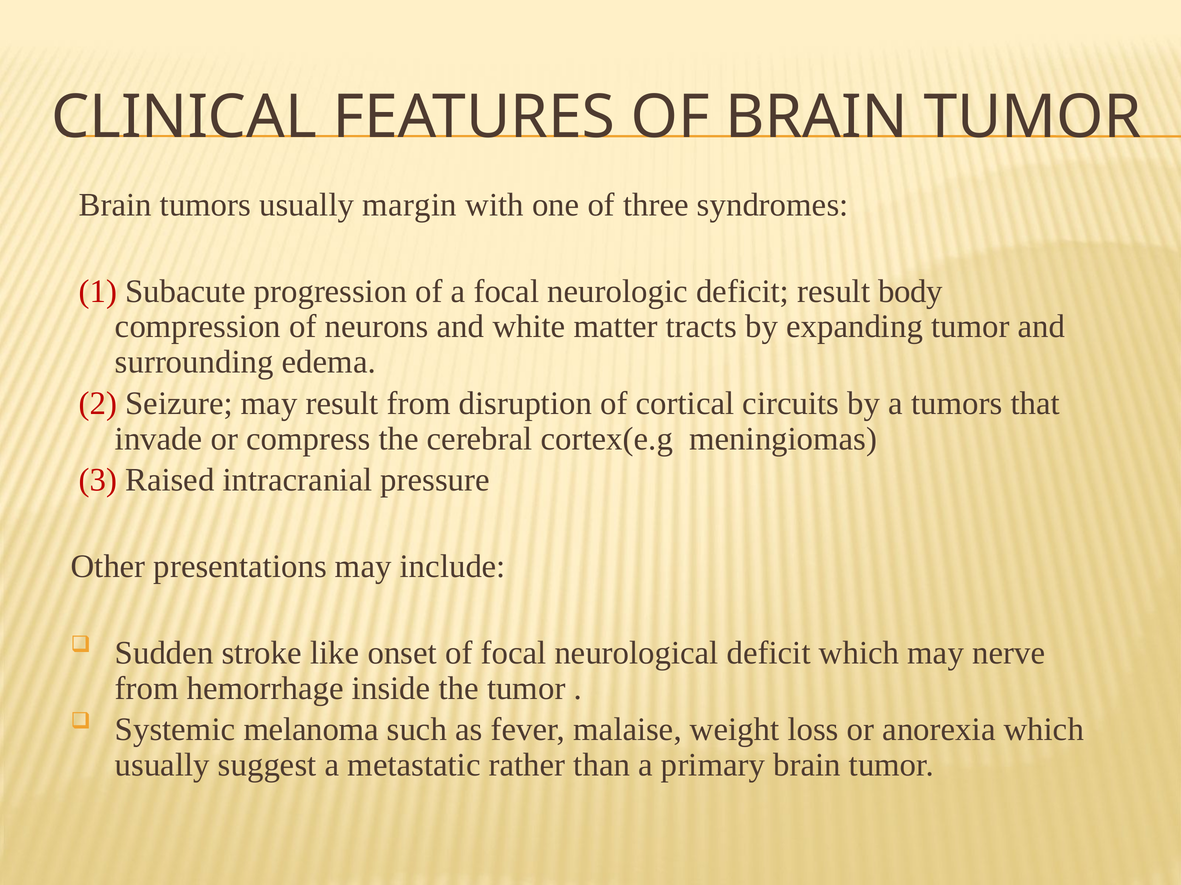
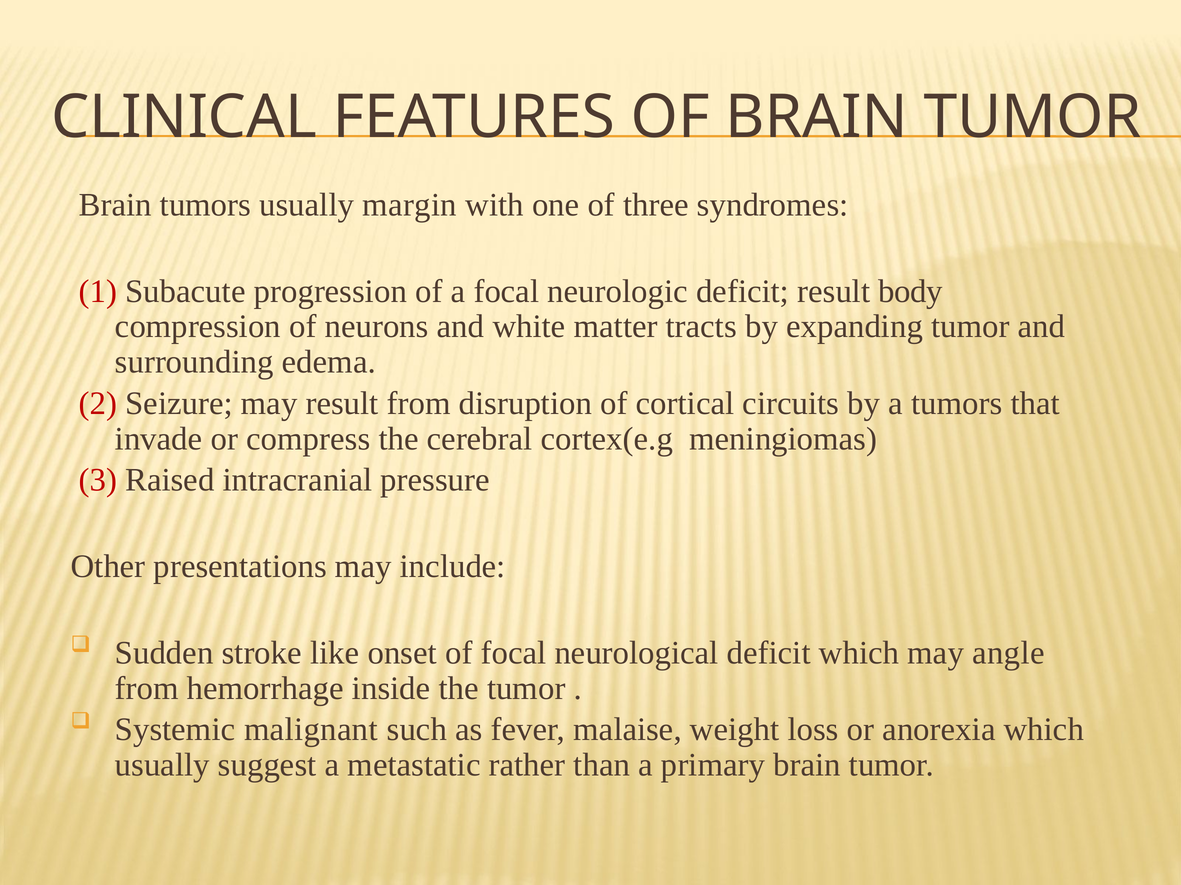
nerve: nerve -> angle (1008, 653)
melanoma: melanoma -> malignant (311, 730)
